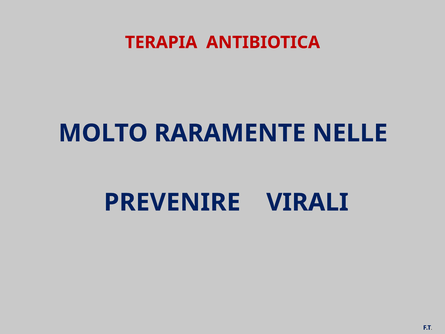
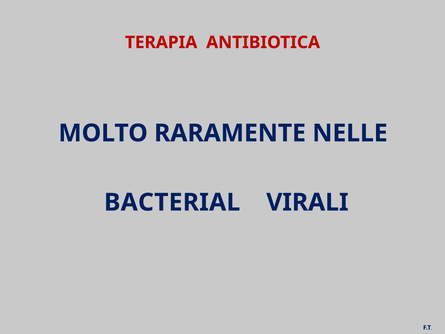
PREVENIRE: PREVENIRE -> BACTERIAL (172, 202)
